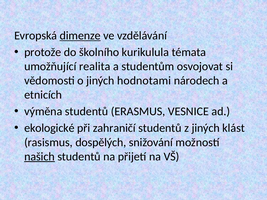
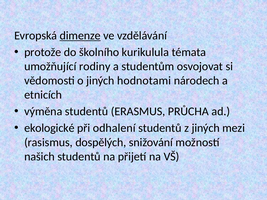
realita: realita -> rodiny (95, 67)
VESNICE: VESNICE -> PRŮCHA (188, 112)
zahraničí: zahraničí -> odhalení (114, 128)
klást: klást -> mezi (234, 128)
našich underline: present -> none (39, 157)
